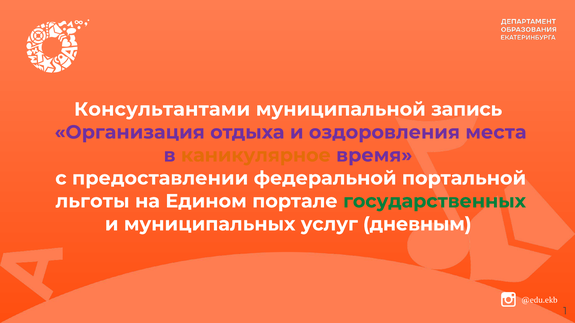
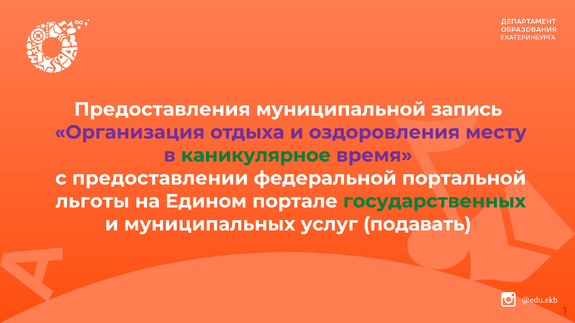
Консультантами: Консультантами -> Предоставления (162, 109)
места: места -> месту (496, 132)
каникулярное colour: orange -> green (256, 155)
дневным: дневным -> подавать (417, 224)
